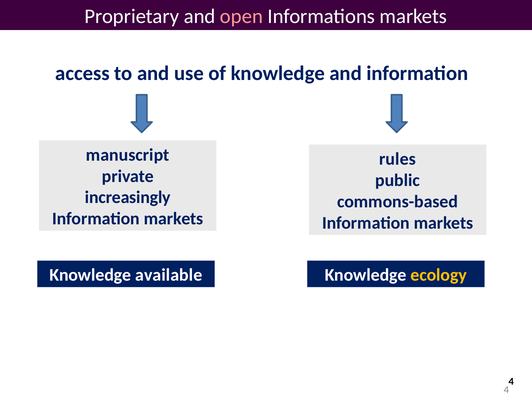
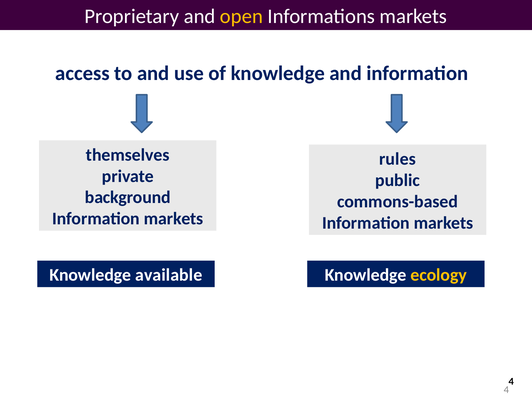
open colour: pink -> yellow (241, 16)
manuscript: manuscript -> themselves (128, 155)
increasingly: increasingly -> background (128, 197)
